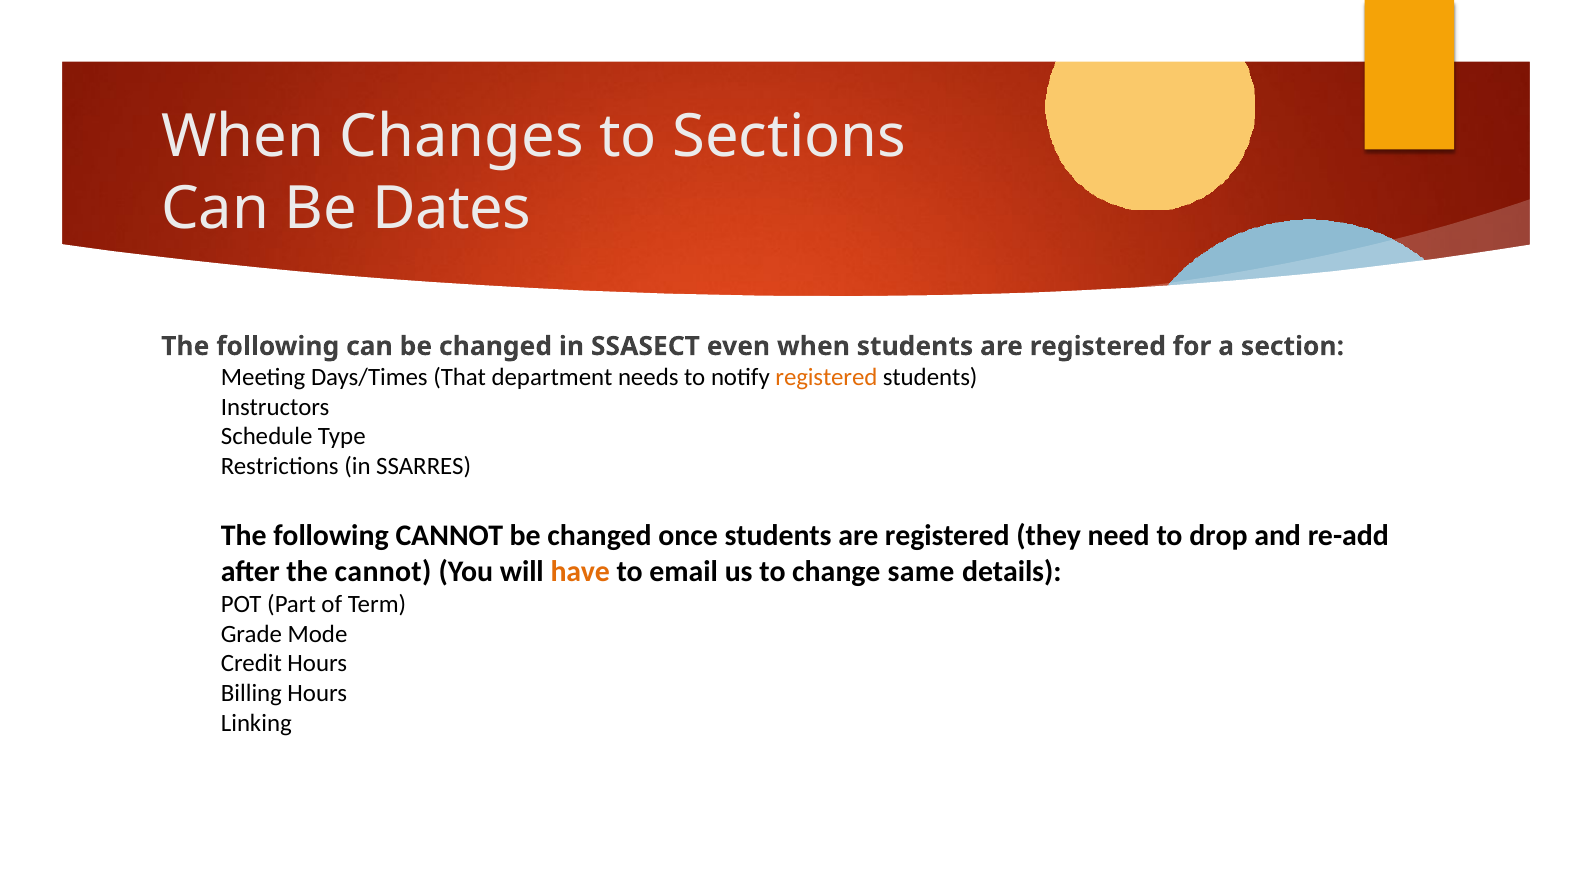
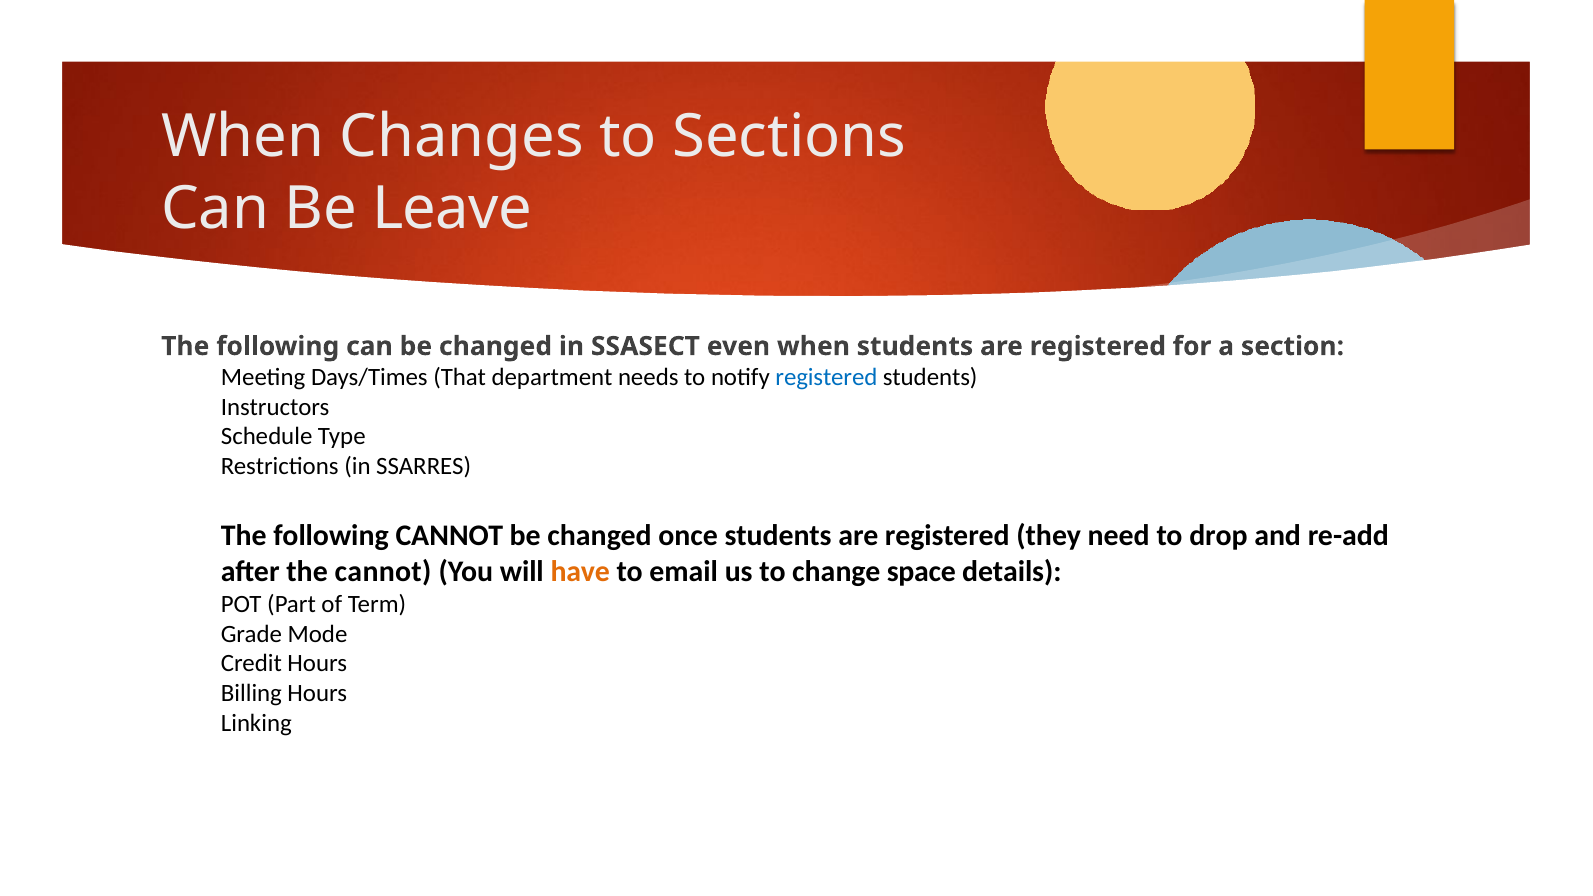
Dates: Dates -> Leave (452, 208)
registered colour: orange -> blue (826, 377)
same: same -> space (921, 572)
